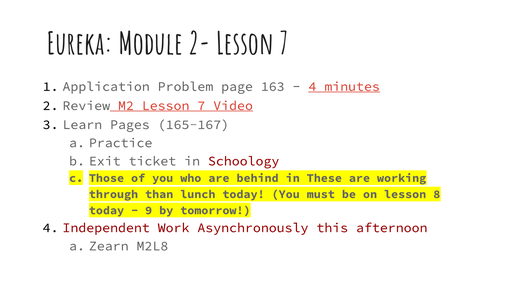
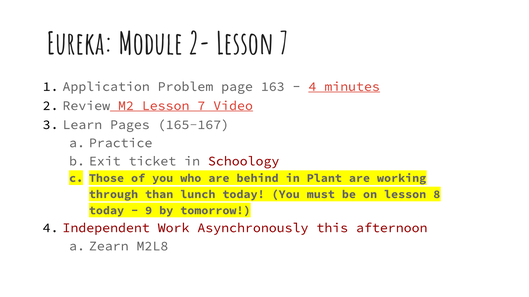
These: These -> Plant (324, 178)
